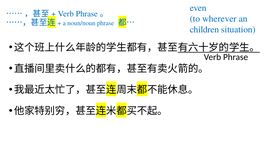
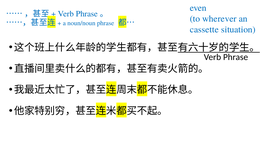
children: children -> cassette (204, 30)
